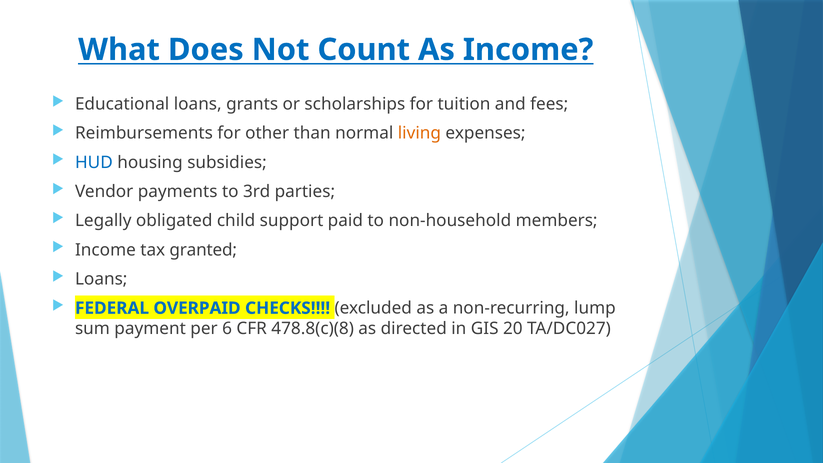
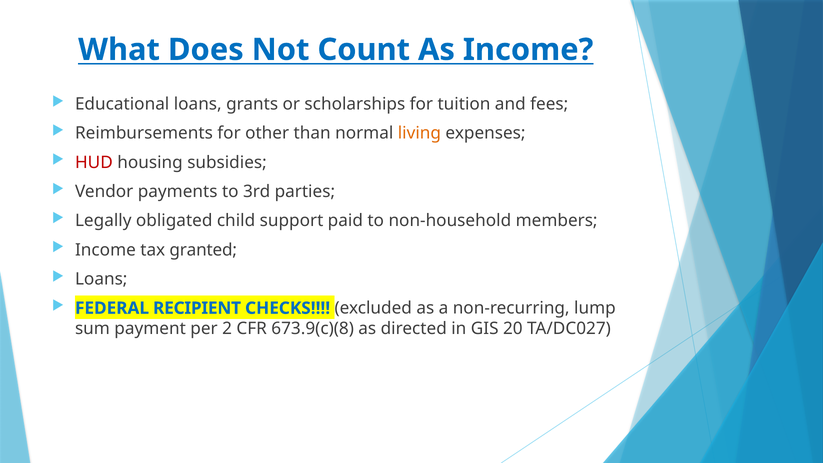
HUD colour: blue -> red (94, 162)
OVERPAID: OVERPAID -> RECIPIENT (197, 308)
6: 6 -> 2 (227, 329)
478.8(c)(8: 478.8(c)(8 -> 673.9(c)(8 (313, 329)
